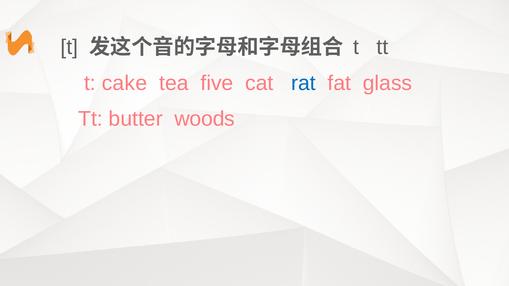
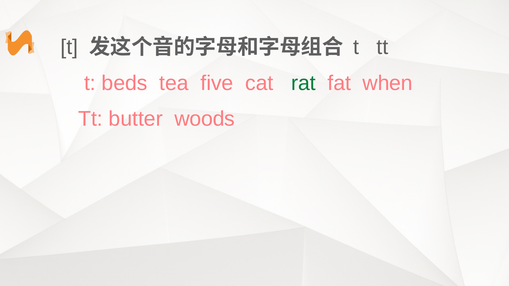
cake: cake -> beds (125, 83)
rat colour: blue -> green (303, 83)
glass: glass -> when (388, 83)
